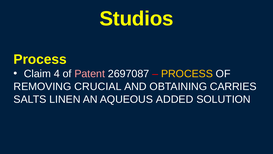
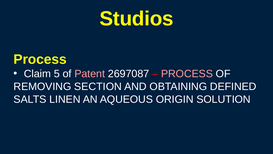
4: 4 -> 5 (57, 74)
PROCESS colour: yellow -> pink (187, 74)
CRUCIAL: CRUCIAL -> SECTION (98, 86)
CARRIES: CARRIES -> DEFINED (233, 86)
ADDED: ADDED -> ORIGIN (175, 99)
